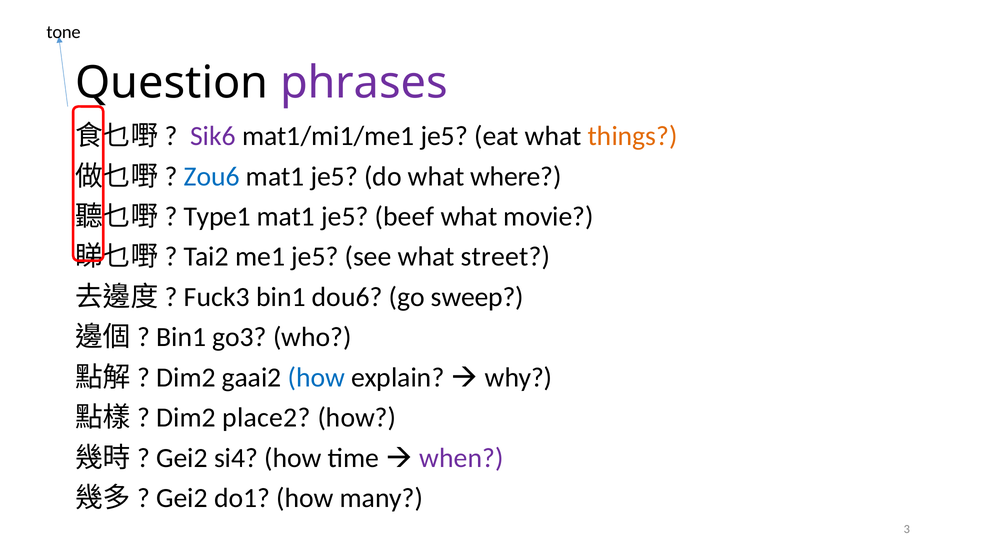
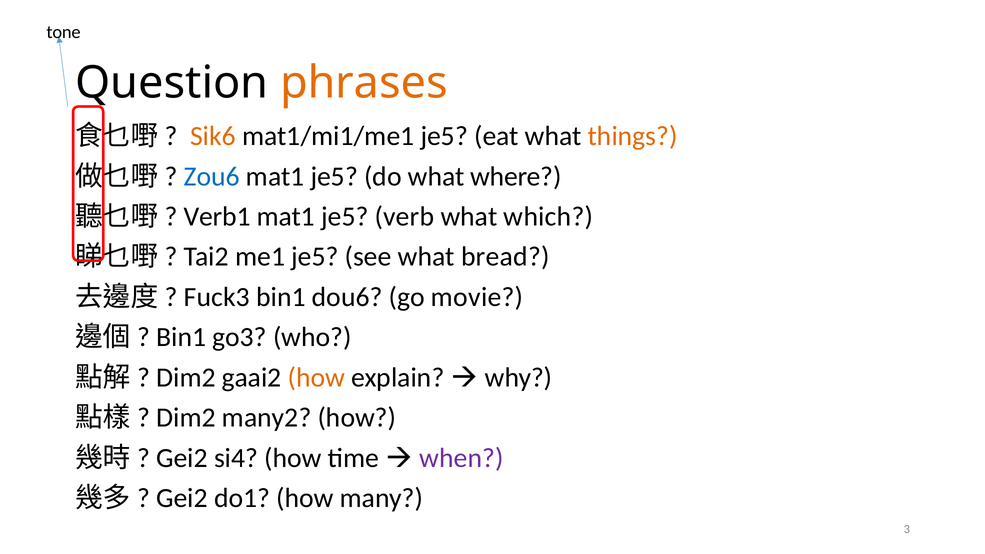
phrases colour: purple -> orange (364, 83)
Sik6 colour: purple -> orange (213, 136)
Type1: Type1 -> Verb1 (217, 217)
beef: beef -> verb (404, 217)
movie: movie -> which (548, 217)
street: street -> bread (505, 257)
sweep: sweep -> movie (477, 297)
how colour: blue -> orange (316, 378)
place2: place2 -> many2 (267, 418)
